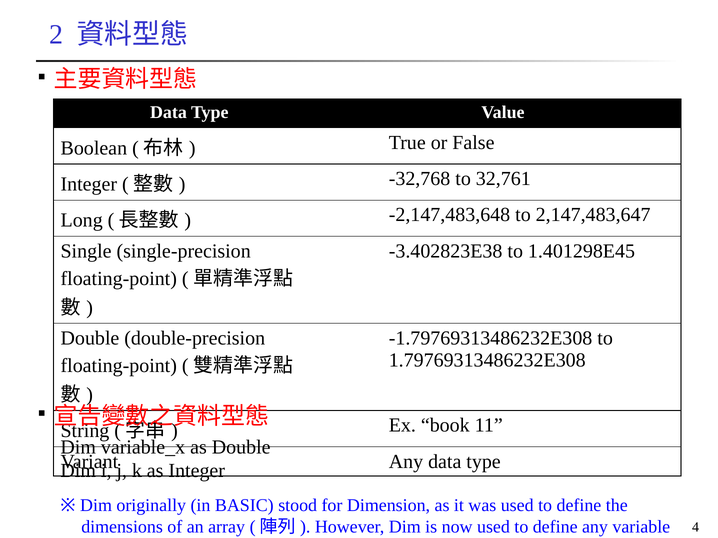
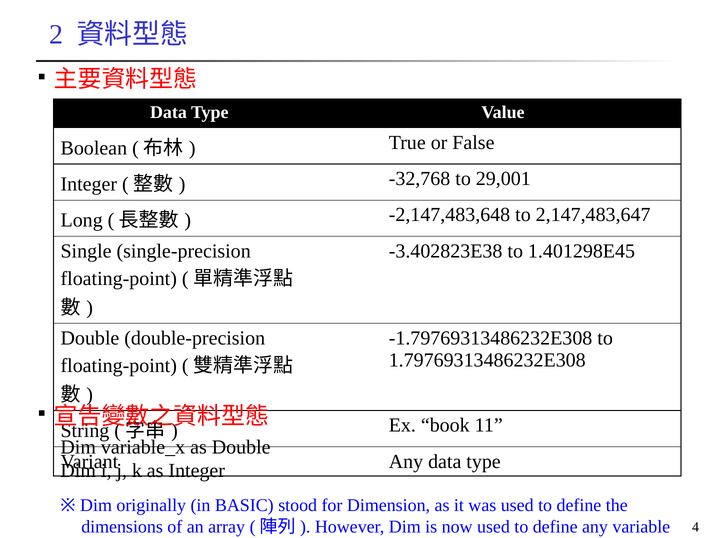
32,761: 32,761 -> 29,001 (503, 179)
